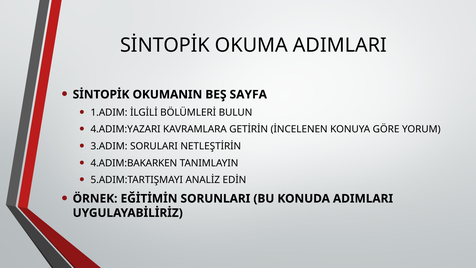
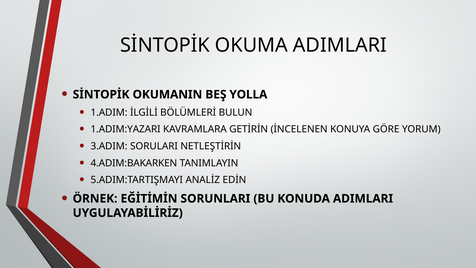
SAYFA: SAYFA -> YOLLA (248, 94)
4.ADIM:YAZARI: 4.ADIM:YAZARI -> 1.ADIM:YAZARI (126, 129)
